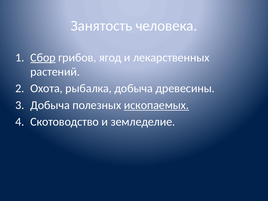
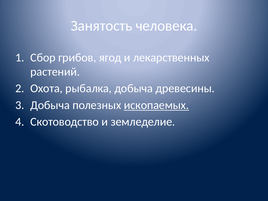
Сбор underline: present -> none (43, 57)
